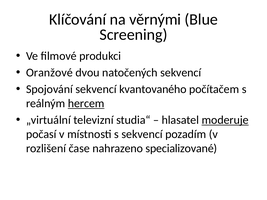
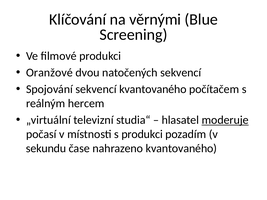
hercem underline: present -> none (86, 103)
s sekvencí: sekvencí -> produkci (142, 134)
rozlišení: rozlišení -> sekundu (46, 149)
nahrazeno specializované: specializované -> kvantovaného (181, 149)
